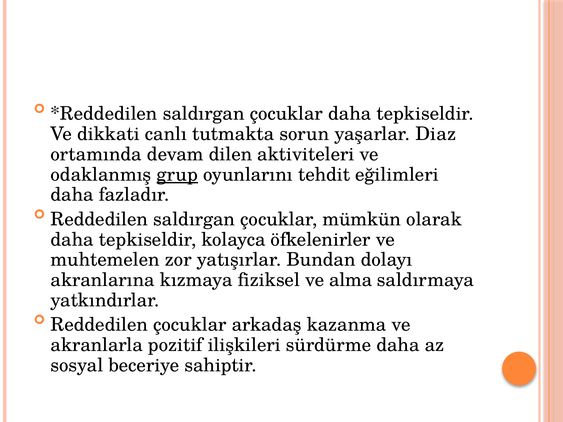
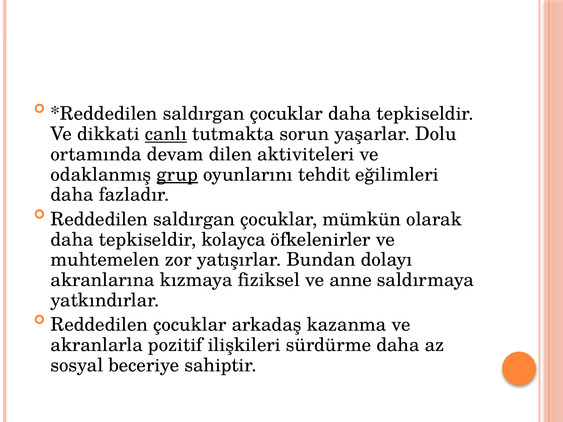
canlı underline: none -> present (166, 134)
Diaz: Diaz -> Dolu (436, 134)
alma: alma -> anne (351, 280)
